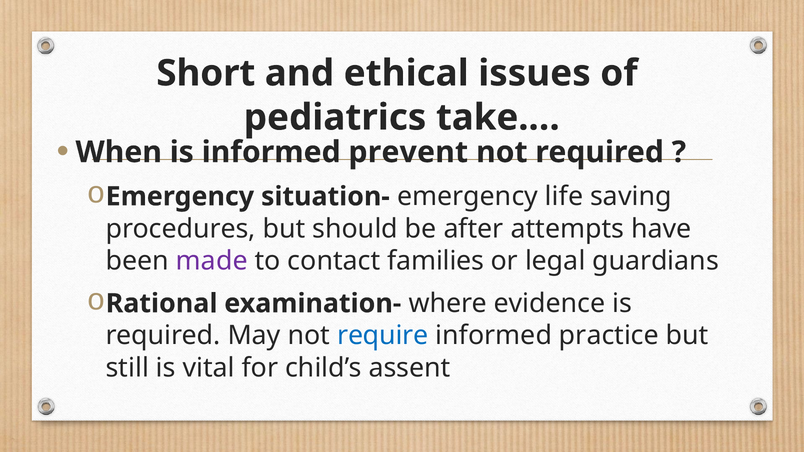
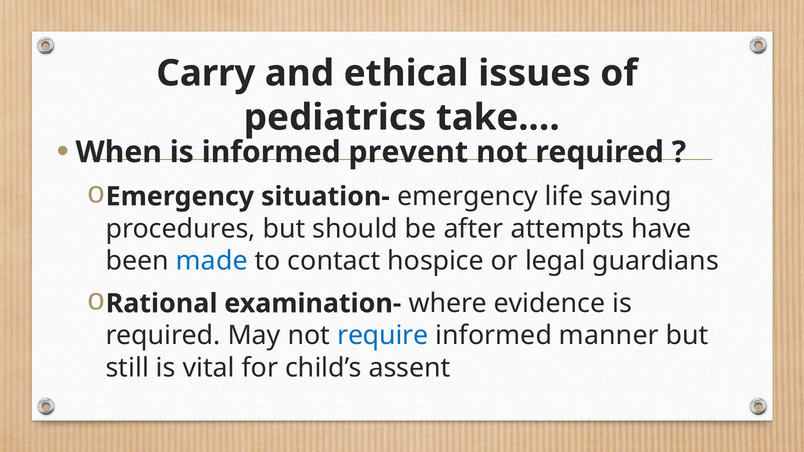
Short: Short -> Carry (206, 73)
made colour: purple -> blue (212, 261)
families: families -> hospice (436, 261)
practice: practice -> manner (609, 336)
